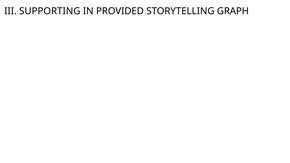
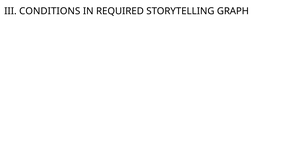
SUPPORTING: SUPPORTING -> CONDITIONS (50, 11)
PROVIDED: PROVIDED -> REQUIRED (120, 11)
